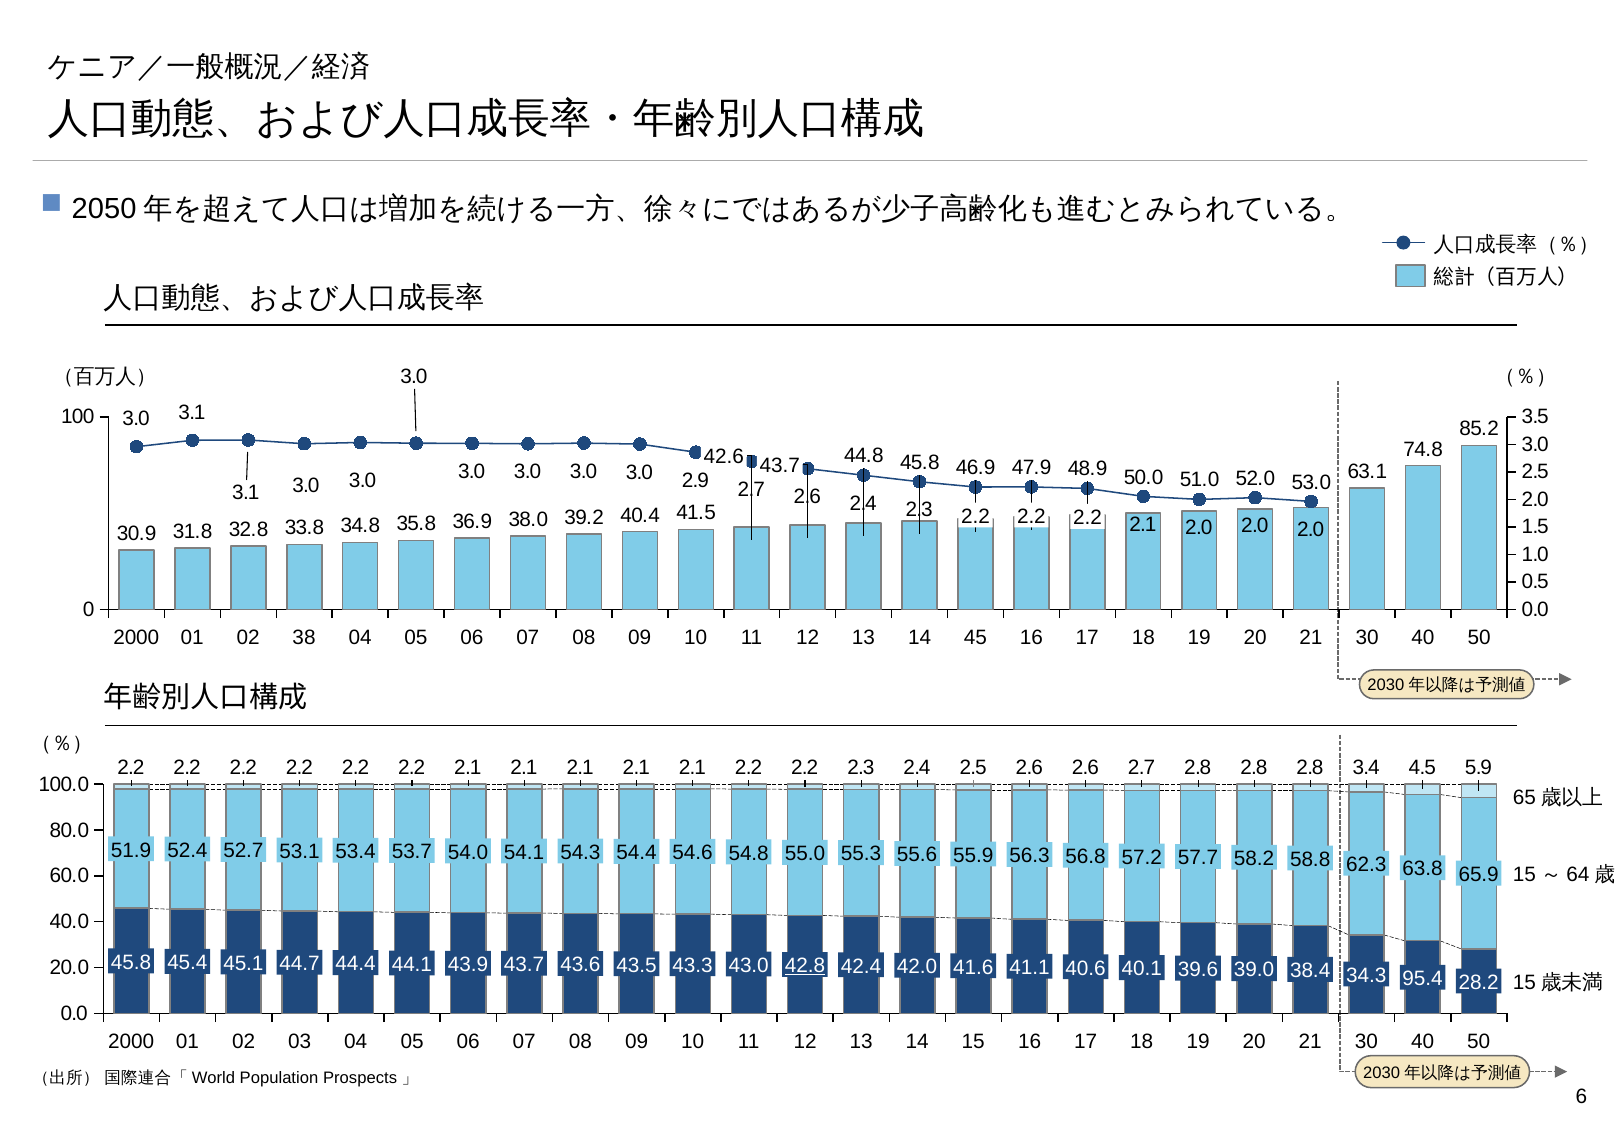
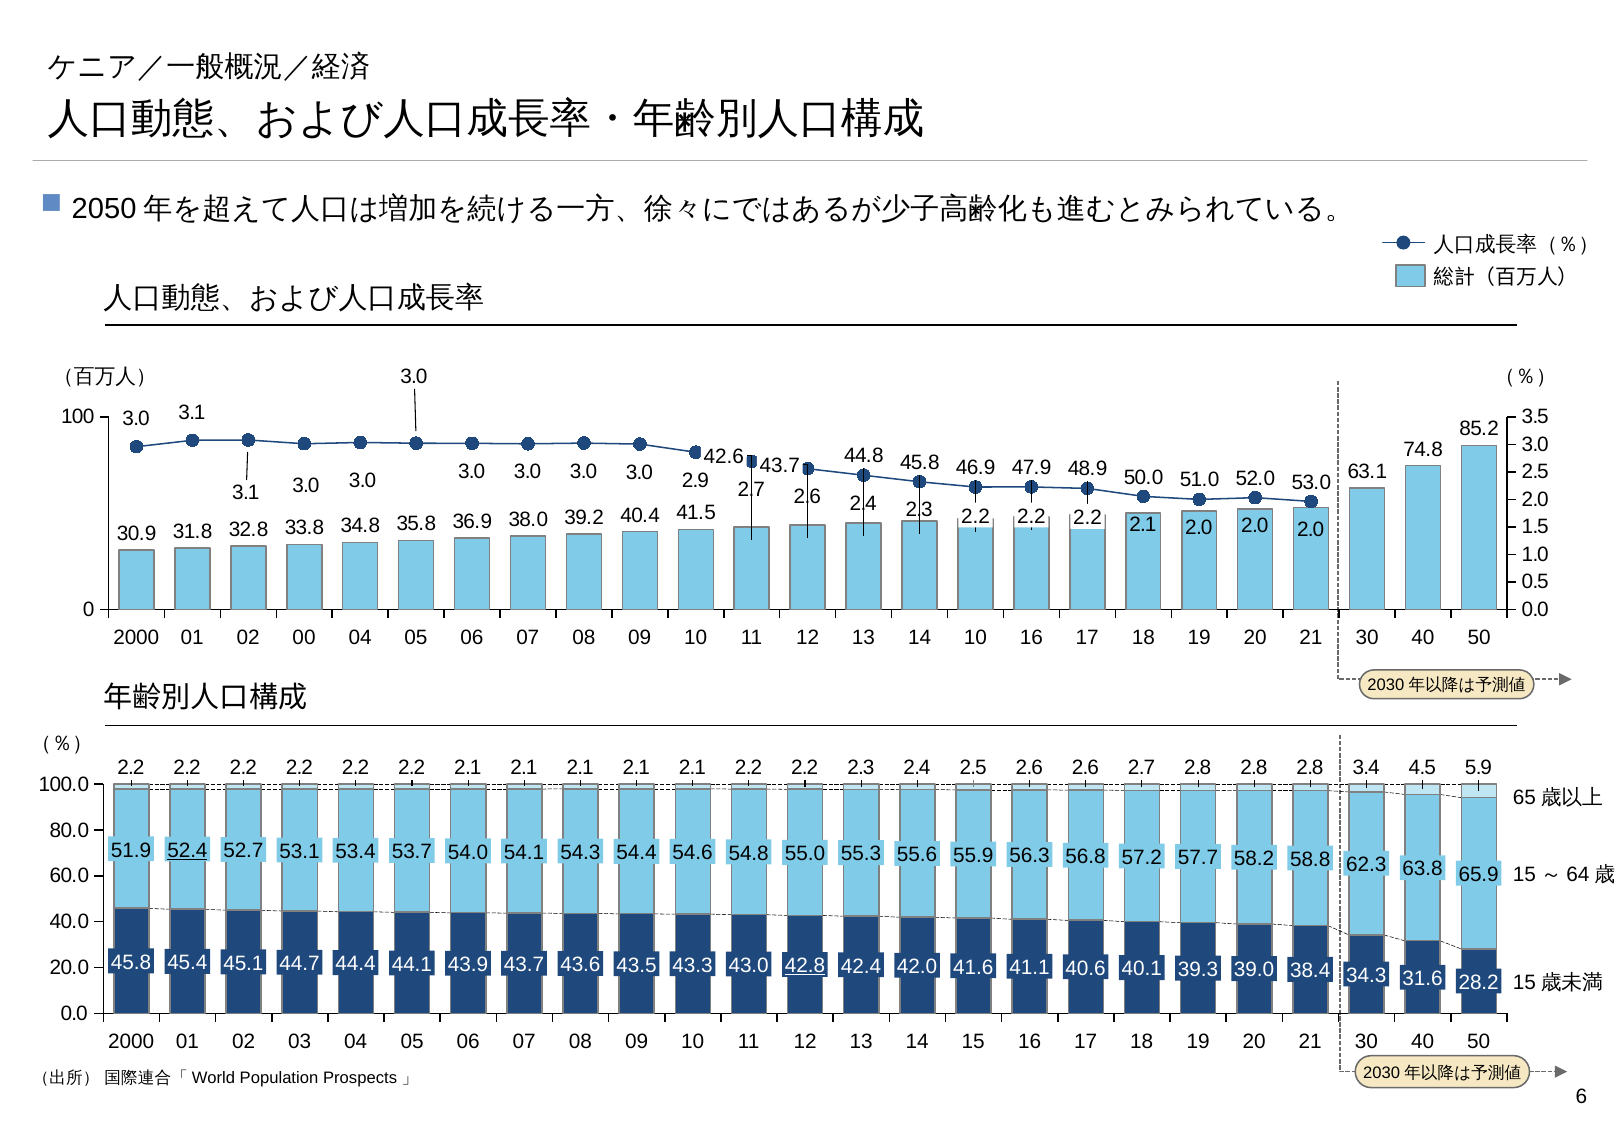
38: 38 -> 00 (304, 638)
12 45: 45 -> 10 (975, 638)
52.4 underline: none -> present (187, 851)
39.6: 39.6 -> 39.3 (1198, 970)
95.4: 95.4 -> 31.6 (1423, 979)
